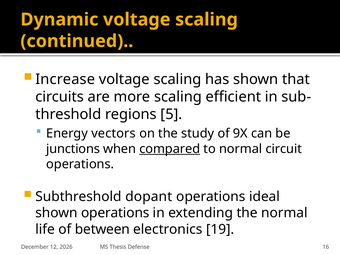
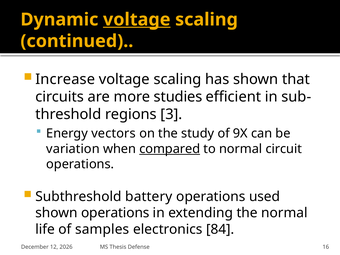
voltage underline: none -> present (137, 20)
more scaling: scaling -> studies (178, 97)
5: 5 -> 3 (171, 114)
junctions: junctions -> variation (73, 149)
dopant: dopant -> battery (149, 197)
ideal: ideal -> used (265, 197)
between: between -> samples (102, 229)
19: 19 -> 84 (220, 229)
